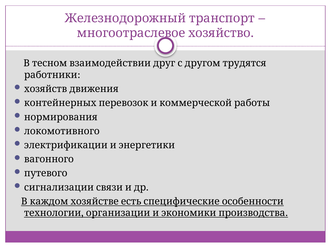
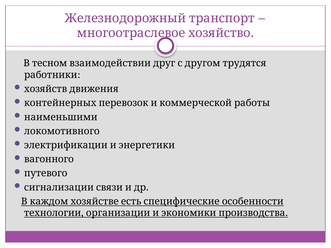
нормирования: нормирования -> наименьшими (61, 117)
